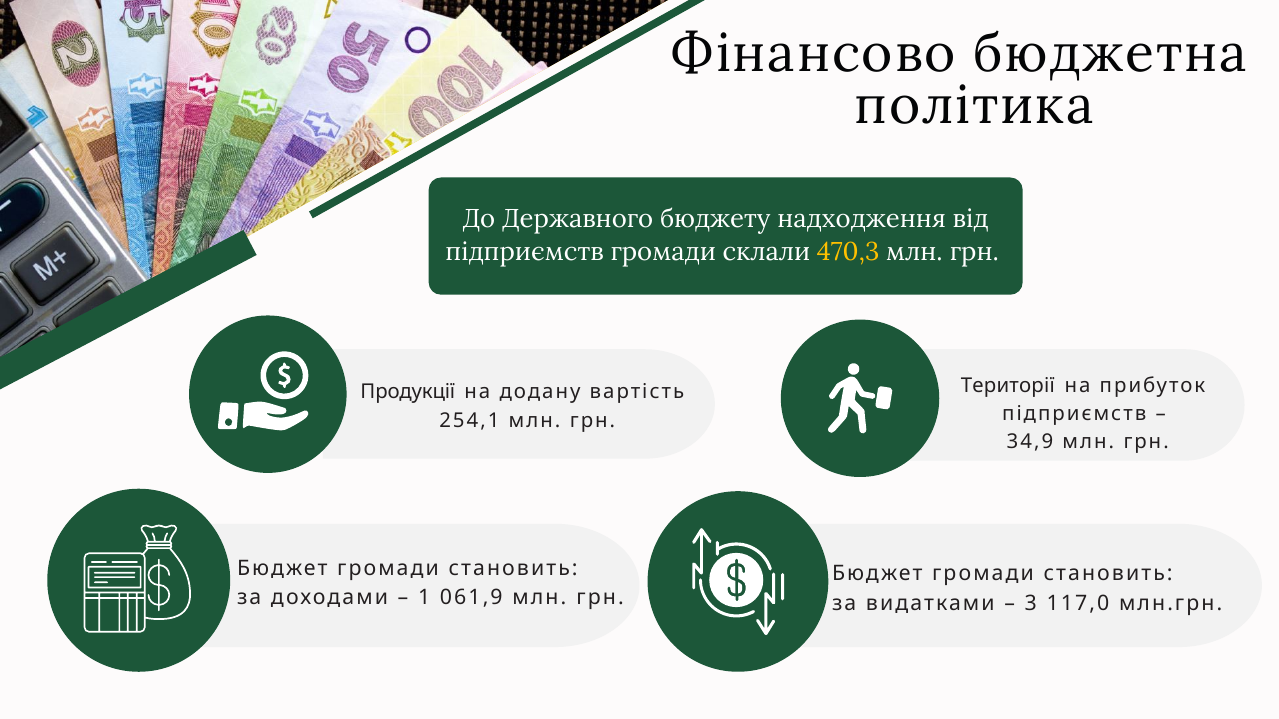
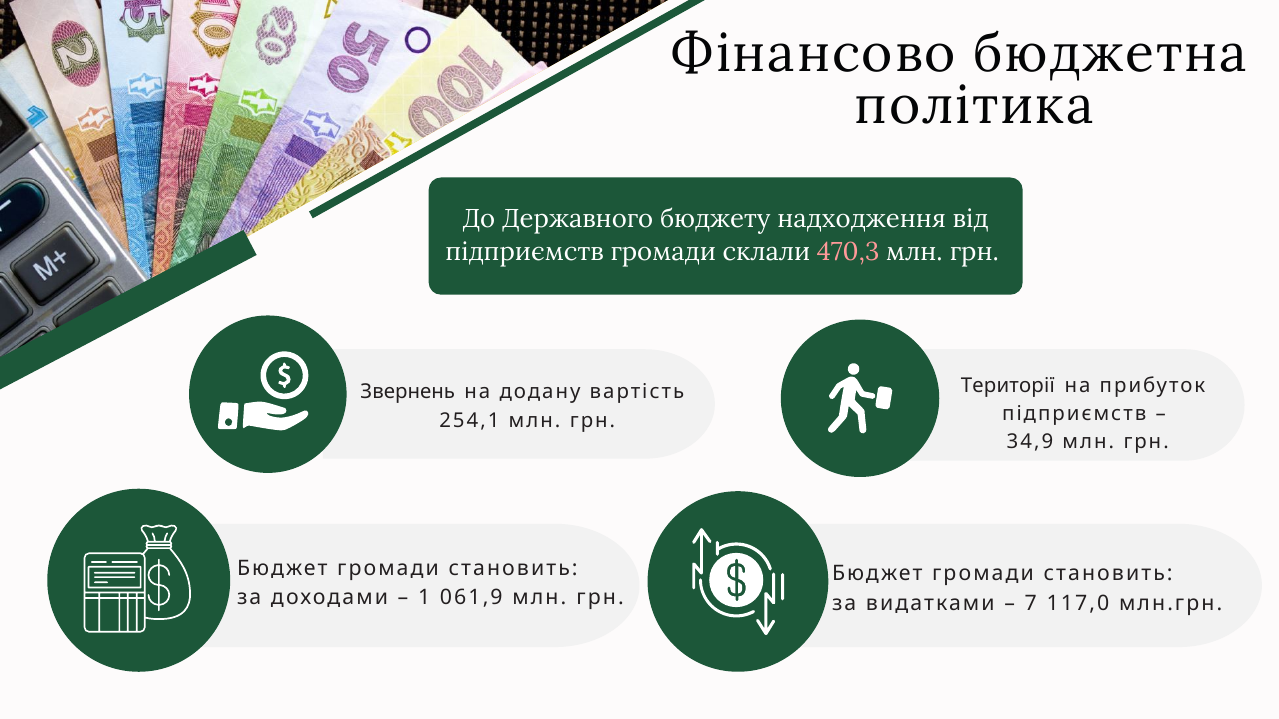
470,3 colour: yellow -> pink (848, 252)
Продукції: Продукції -> Звернень (408, 392)
3: 3 -> 7 (1031, 604)
